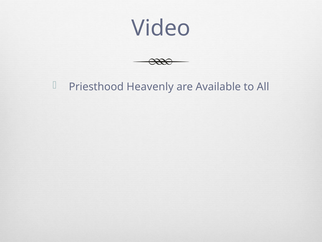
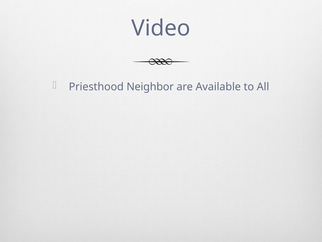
Heavenly: Heavenly -> Neighbor (150, 87)
